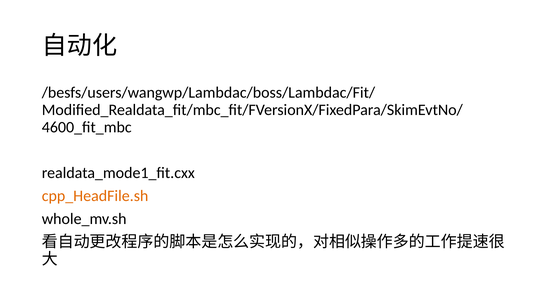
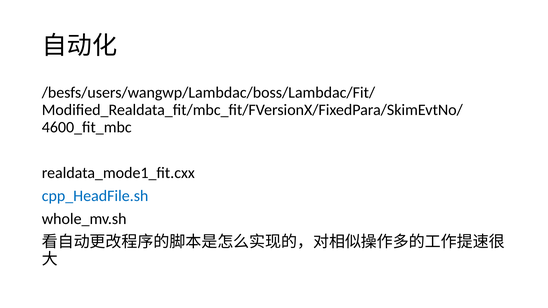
cpp_HeadFile.sh colour: orange -> blue (95, 196)
